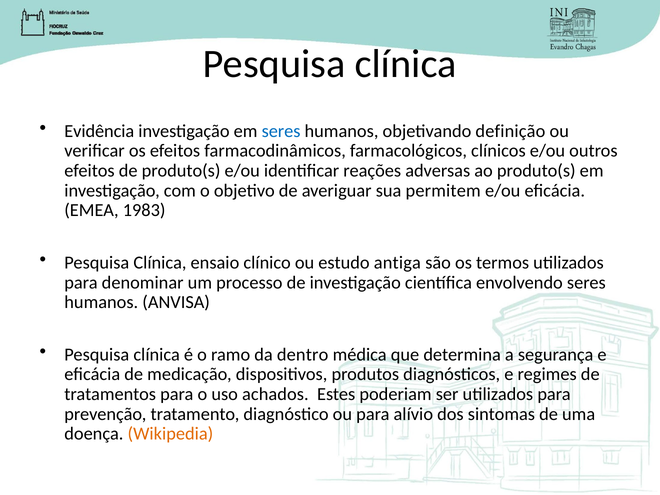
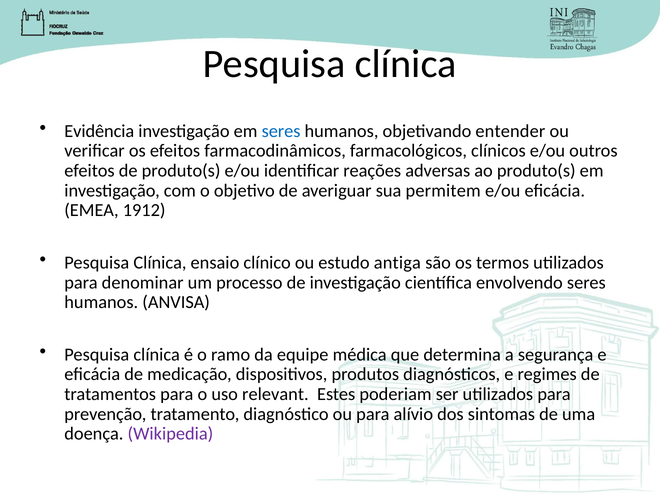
definição: definição -> entender (510, 131)
1983: 1983 -> 1912 (144, 210)
dentro: dentro -> equipe (303, 355)
achados: achados -> relevant (275, 394)
Wikipedia colour: orange -> purple (170, 434)
